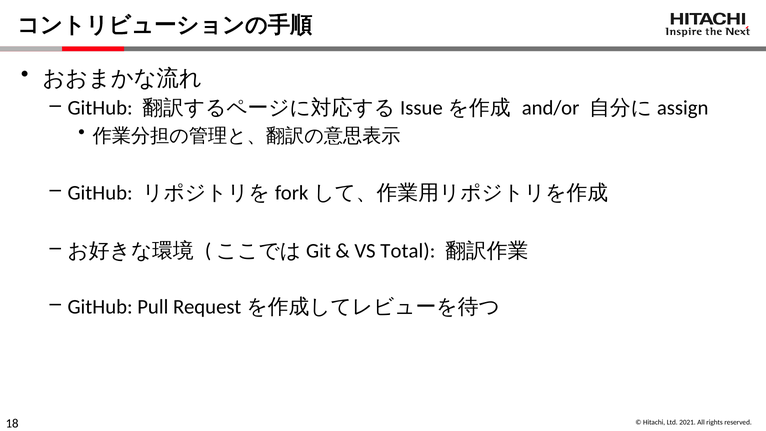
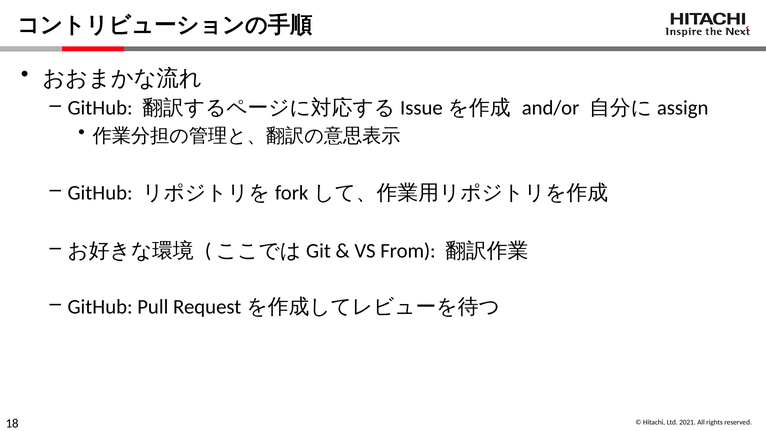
Total: Total -> From (408, 251)
